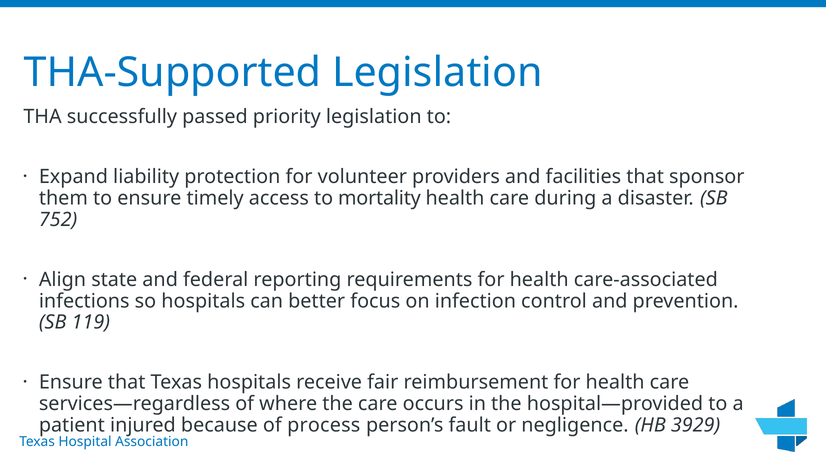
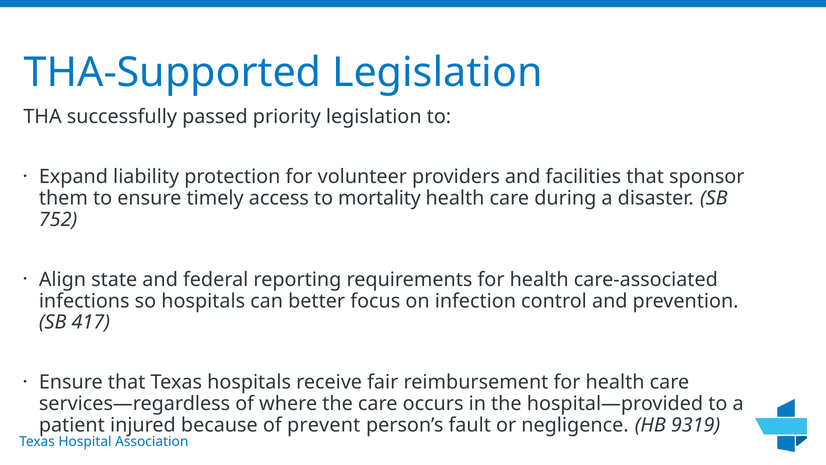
119: 119 -> 417 (91, 322)
process: process -> prevent (324, 425)
3929: 3929 -> 9319 (696, 425)
